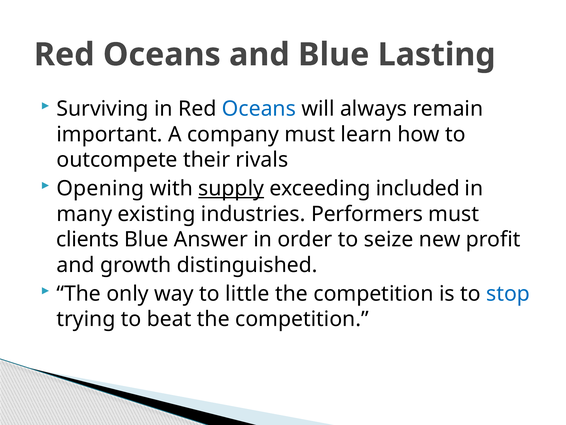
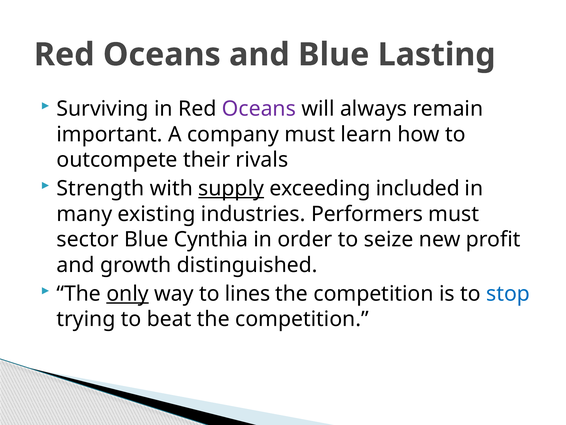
Oceans colour: blue -> purple (259, 109)
Opening: Opening -> Strength (100, 188)
clients: clients -> sector (87, 239)
Answer: Answer -> Cynthia (211, 239)
only underline: none -> present (128, 293)
little: little -> lines (248, 293)
